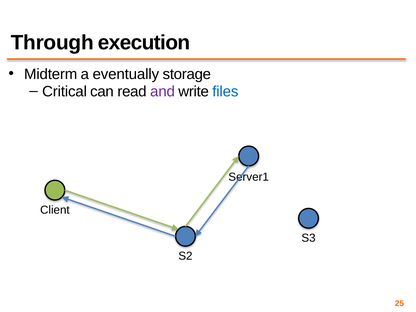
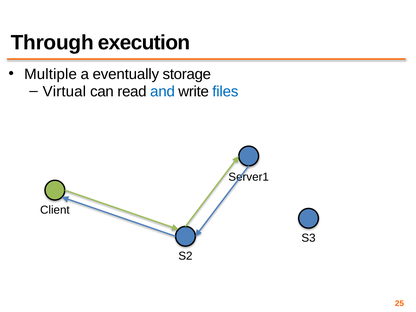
Midterm: Midterm -> Multiple (51, 74)
Critical: Critical -> Virtual (64, 91)
and colour: purple -> blue (163, 91)
